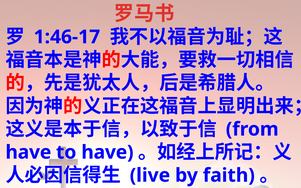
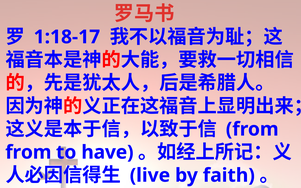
1:46-17: 1:46-17 -> 1:18-17 (67, 37)
have: have -> from (28, 152)
